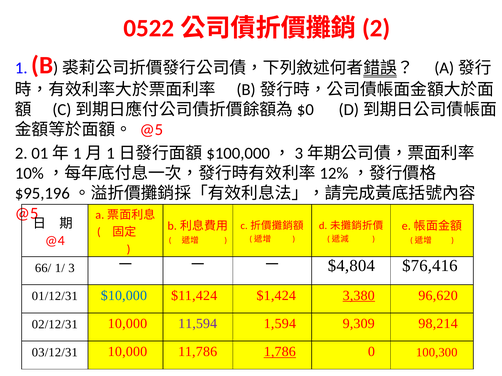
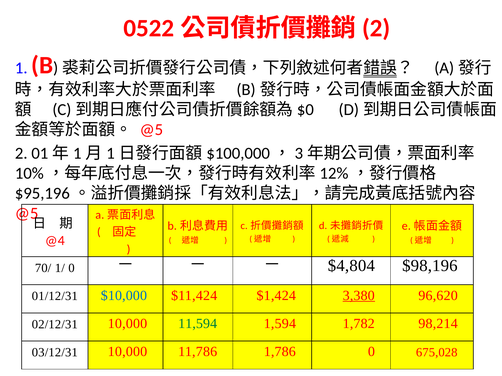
66/: 66/ -> 70/ (43, 268)
1/ 3: 3 -> 0 (72, 268)
$76,416: $76,416 -> $98,196 (430, 266)
11,594 colour: purple -> green (198, 324)
9,309: 9,309 -> 1,782 (359, 324)
1,786 underline: present -> none (280, 352)
100,300: 100,300 -> 675,028 (437, 353)
